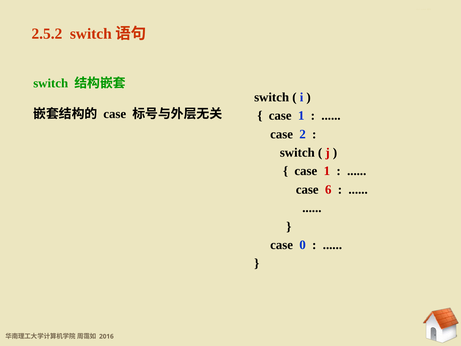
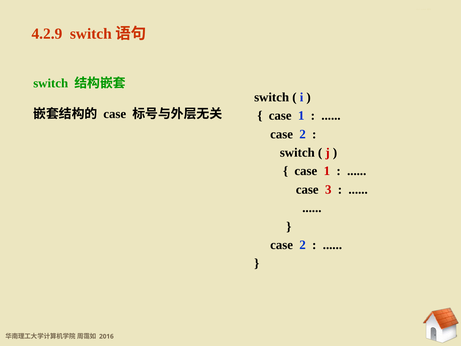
2.5.2: 2.5.2 -> 4.2.9 (47, 34)
6: 6 -> 3 (328, 189)
0: 0 -> 2 (303, 245)
